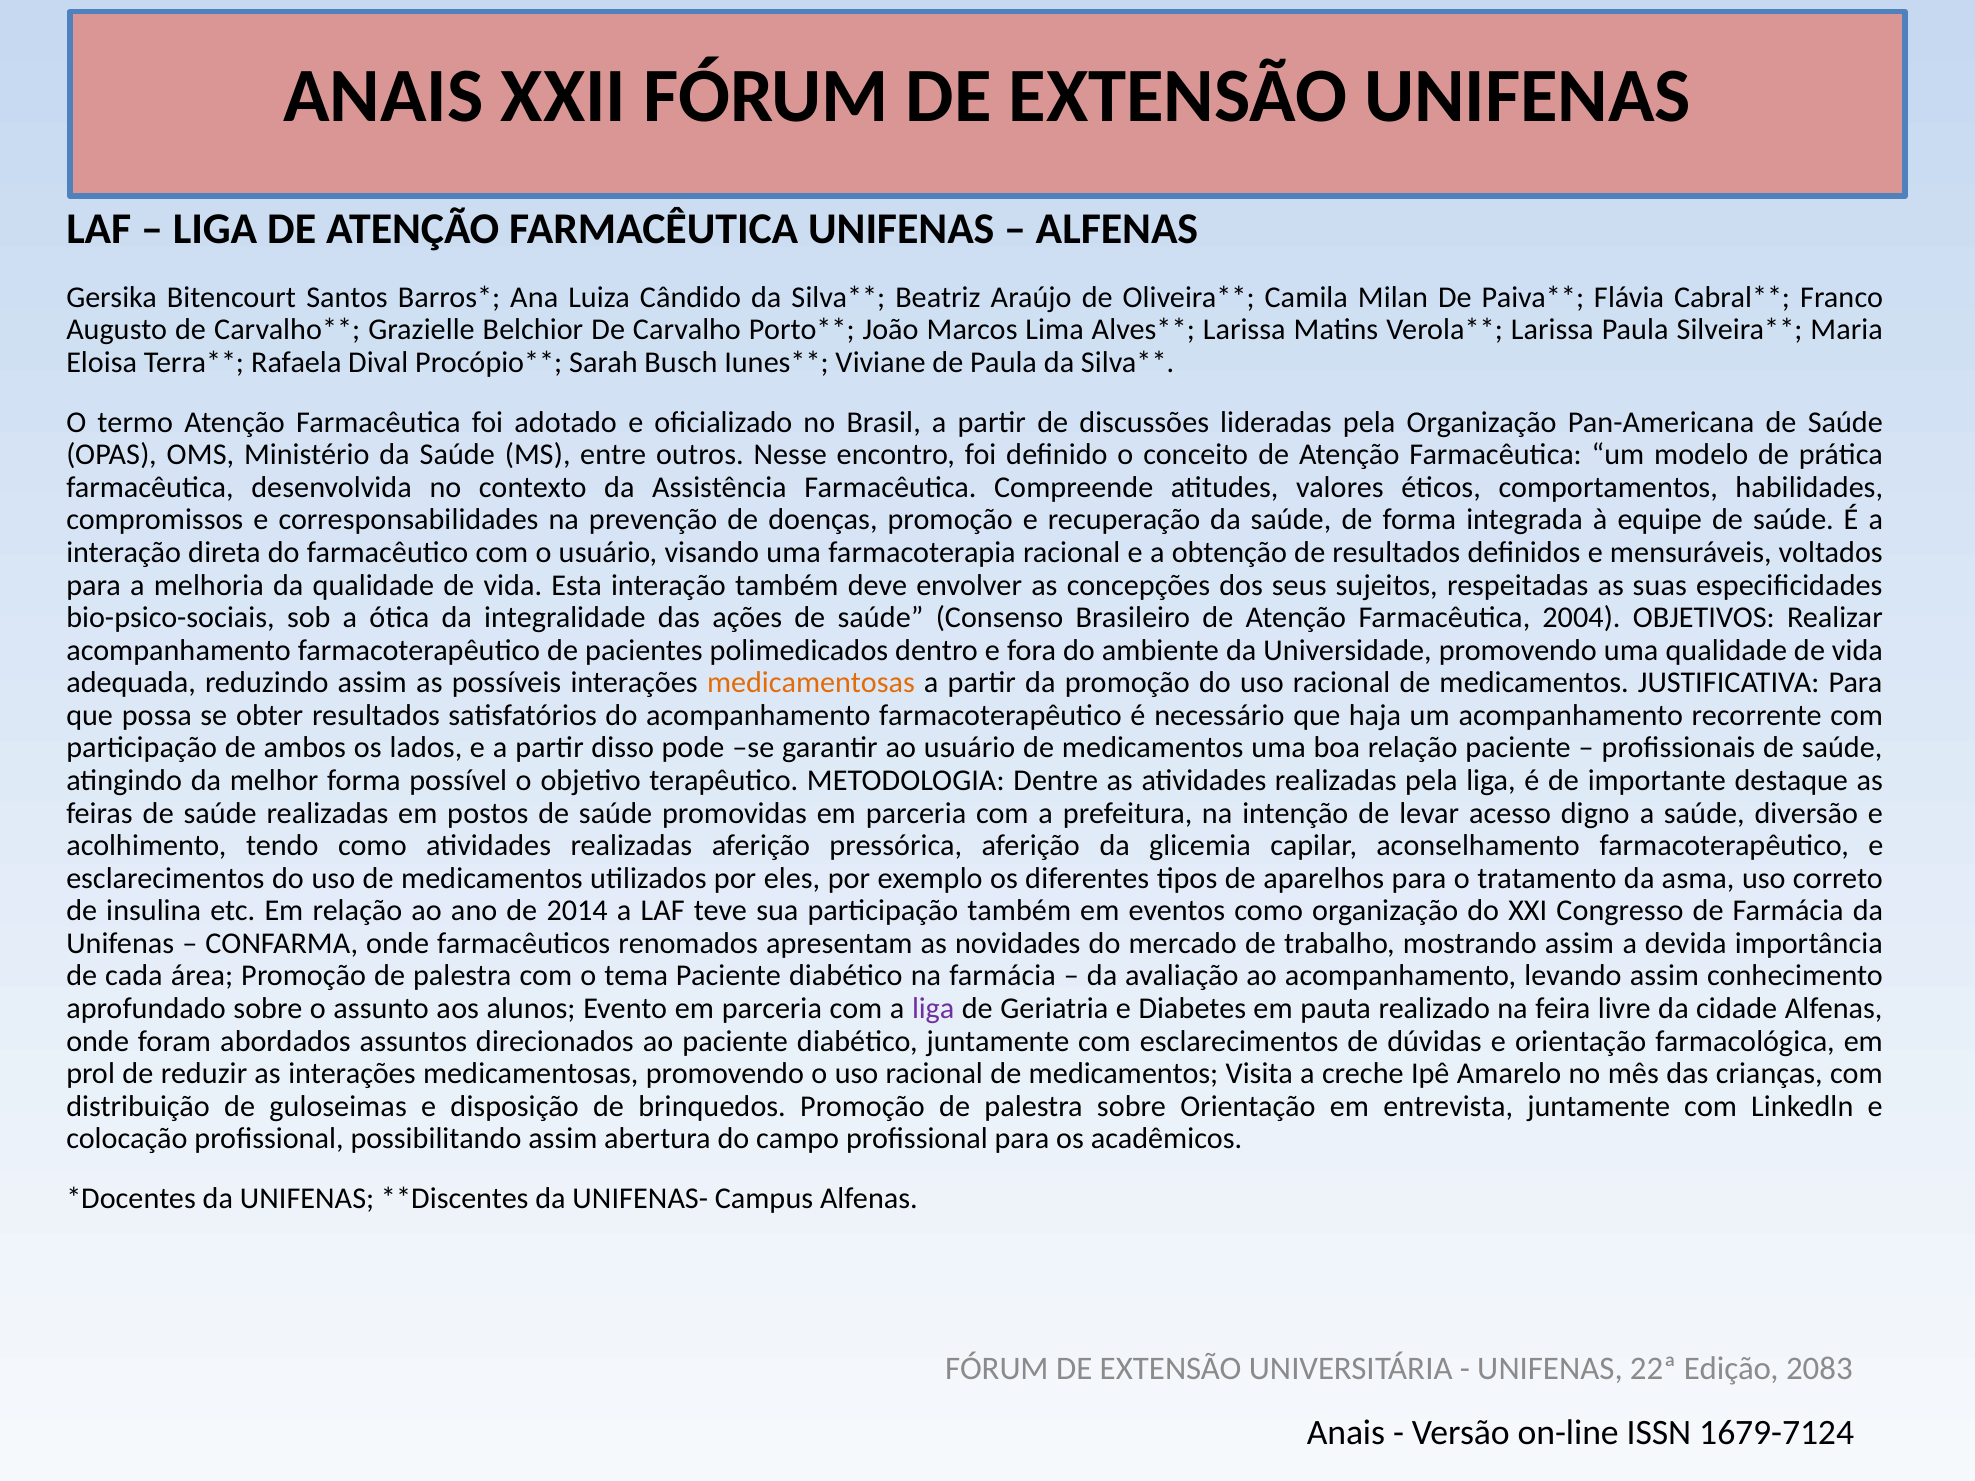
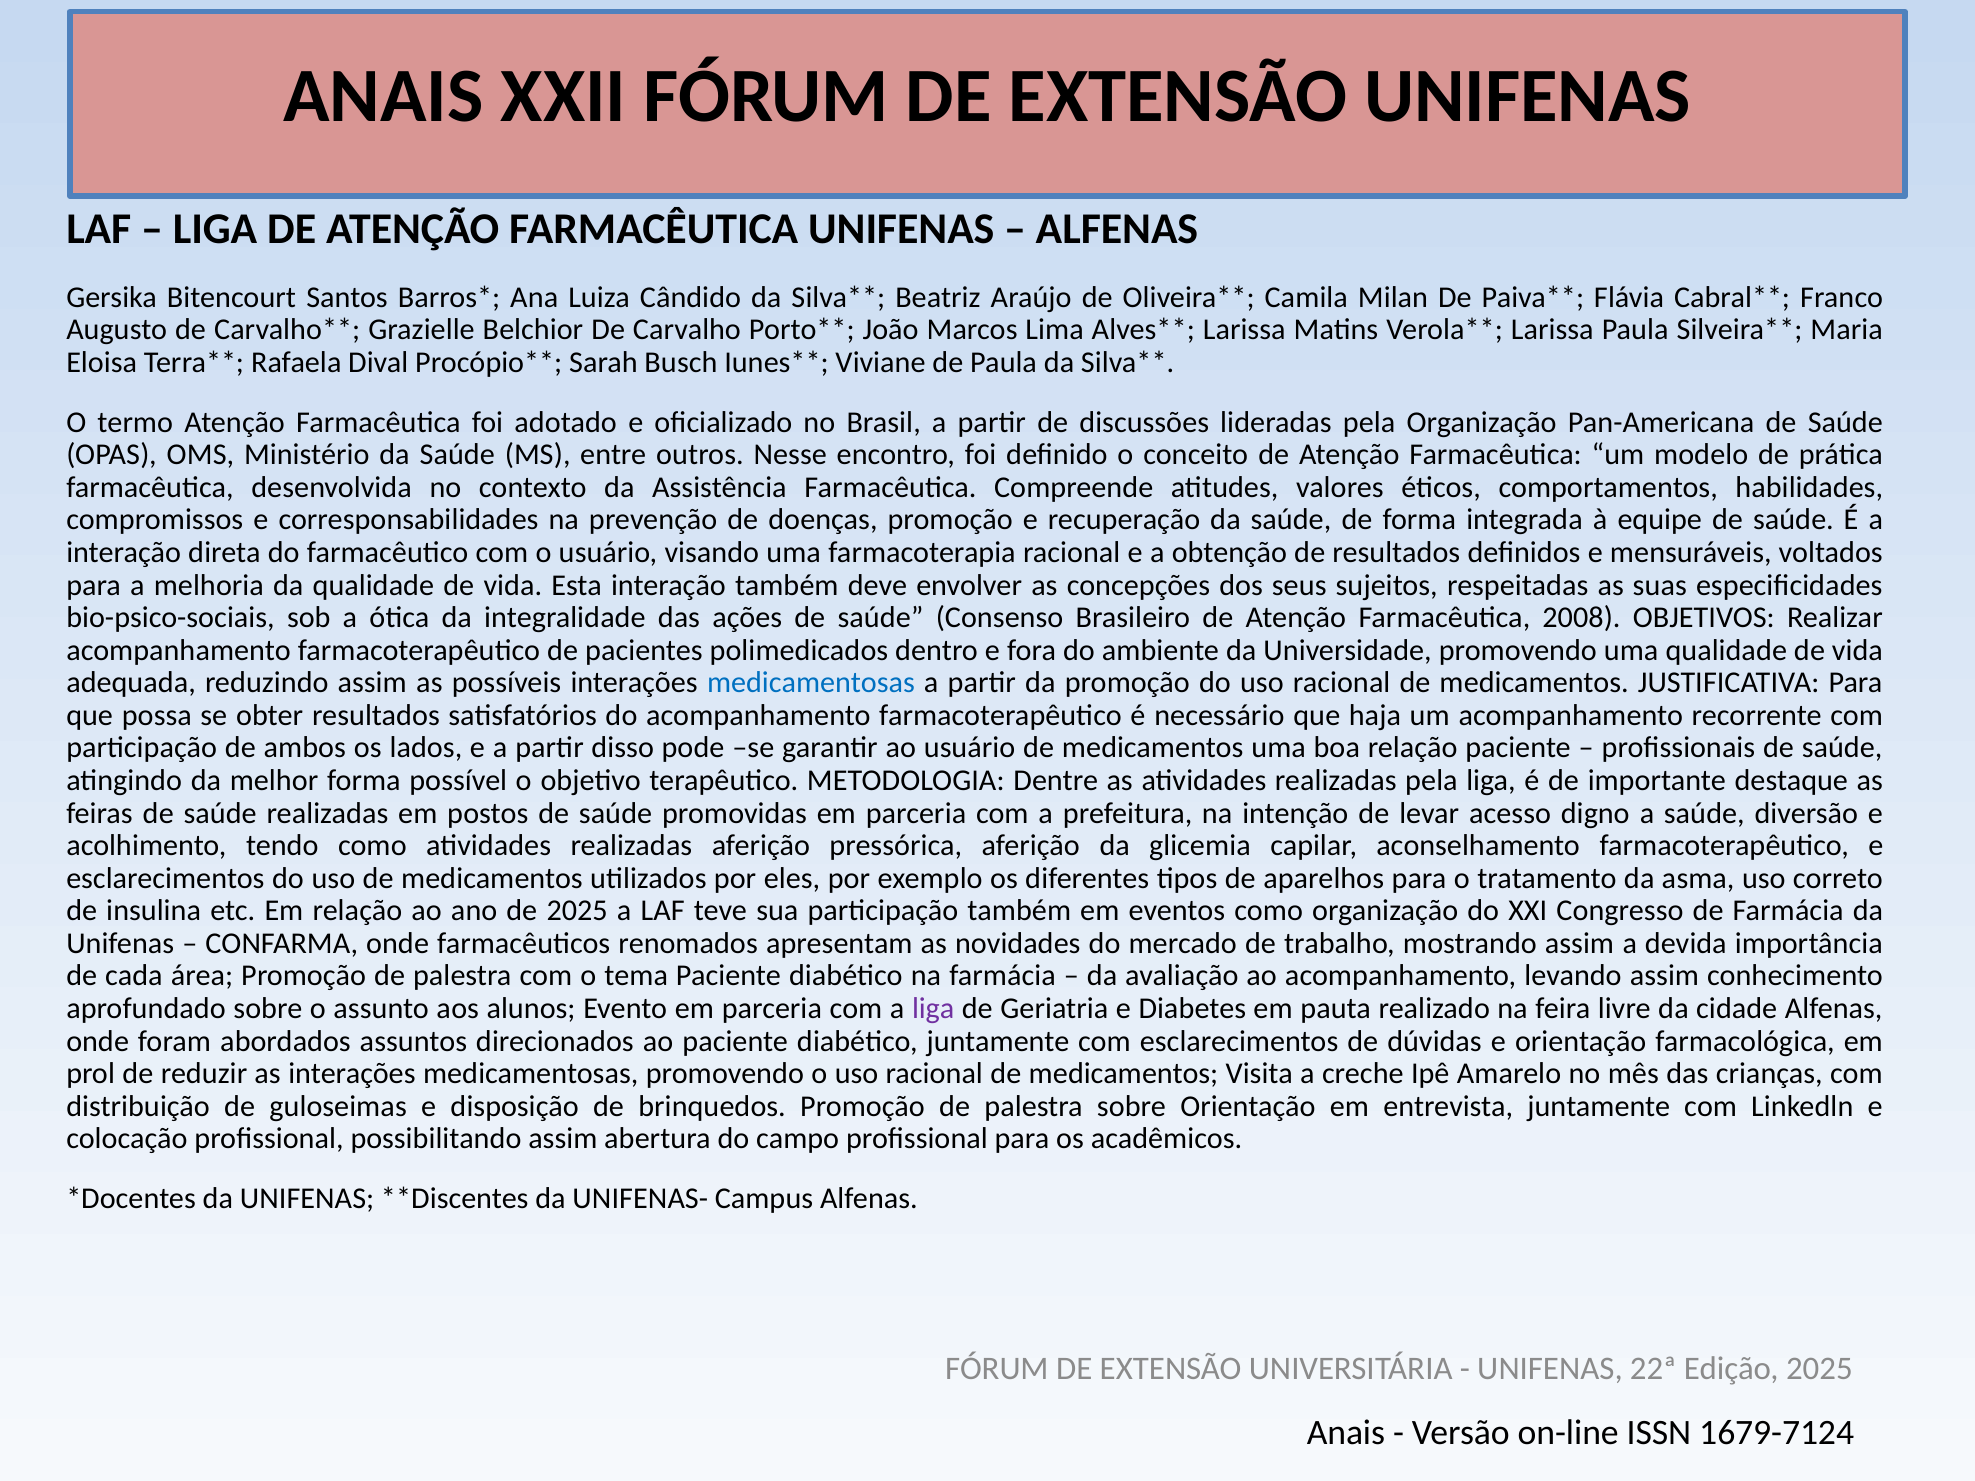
2004: 2004 -> 2008 (1581, 618)
medicamentosas colour: orange -> blue (811, 683)
de 2014: 2014 -> 2025 (577, 911)
Edição 2083: 2083 -> 2025 (1819, 1369)
